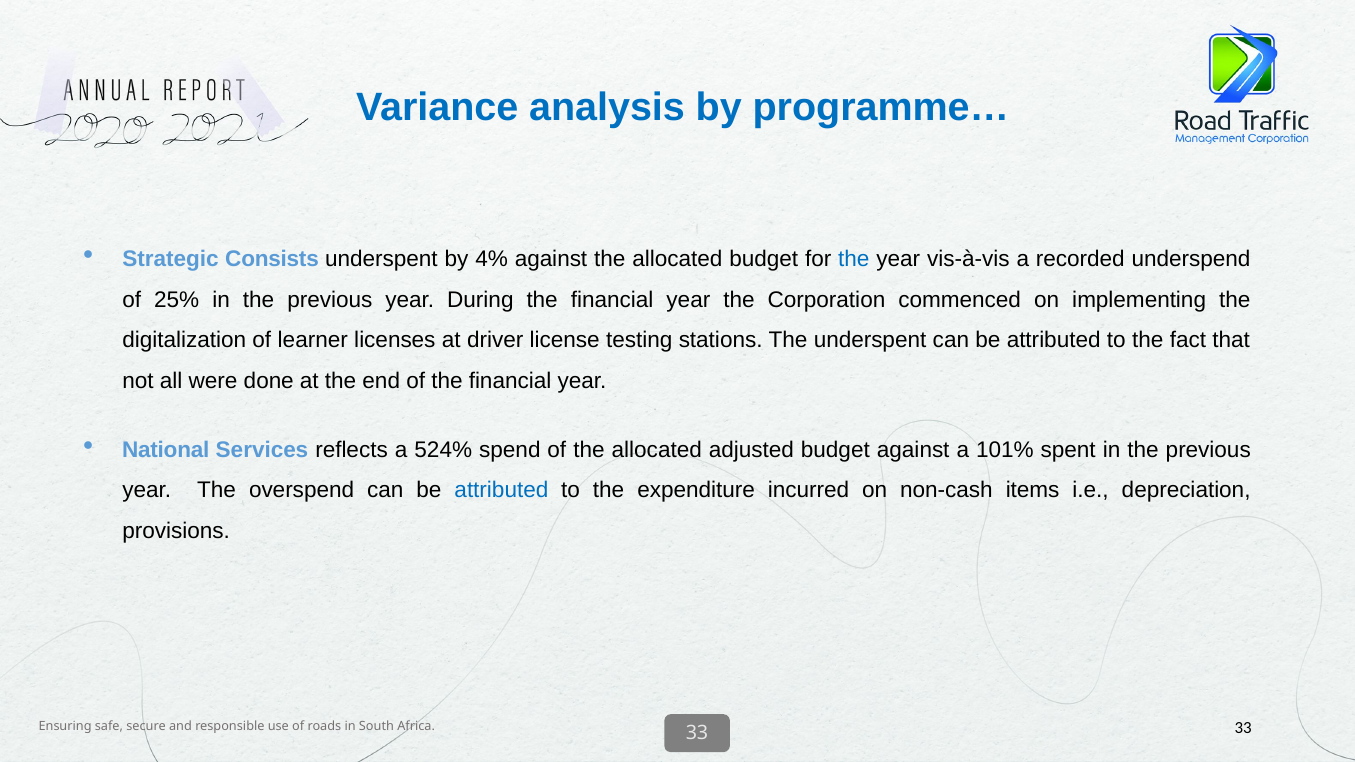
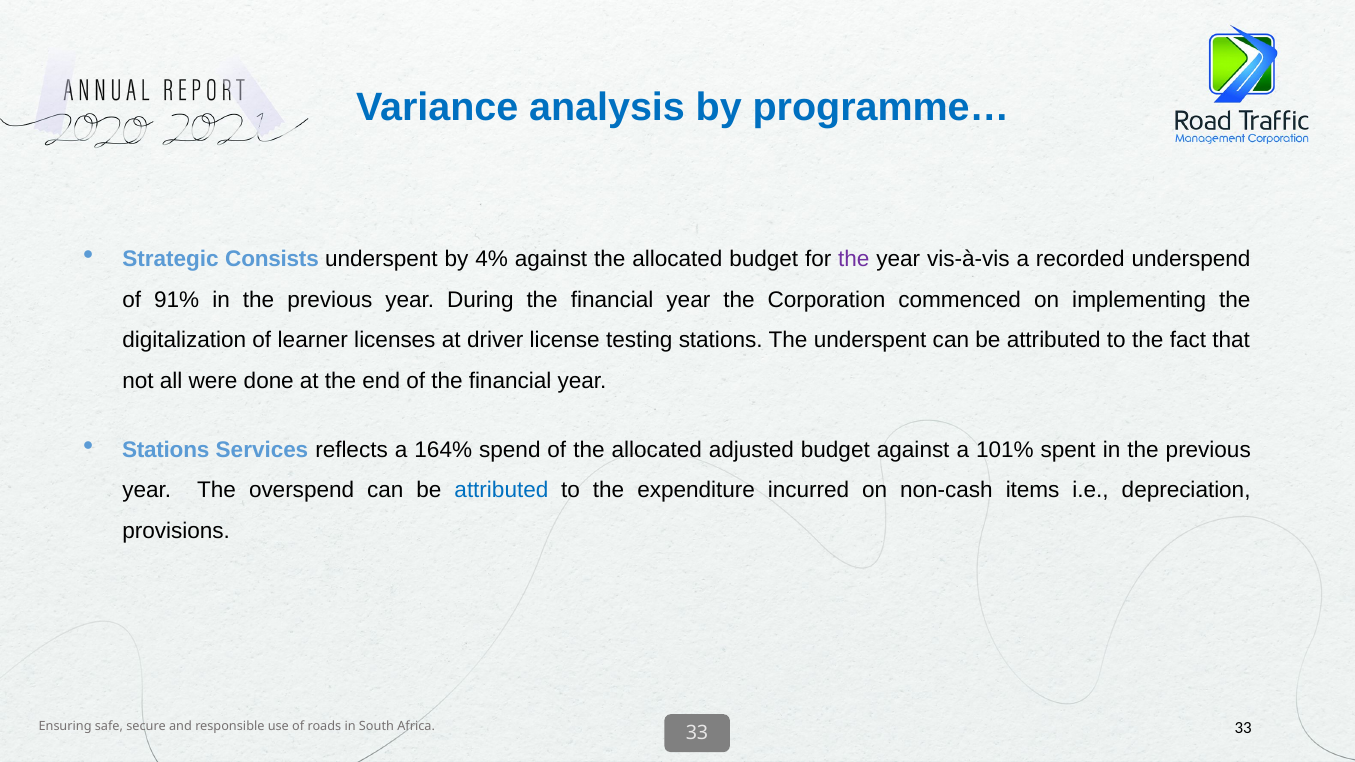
the colour: blue -> purple (854, 259)
25%: 25% -> 91% (177, 300)
National: National -> Stations (166, 450)
524%: 524% -> 164% (443, 450)
